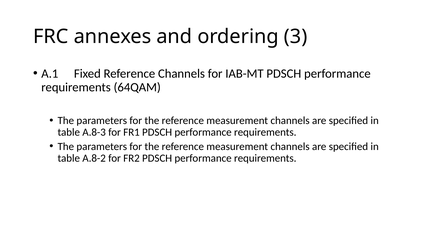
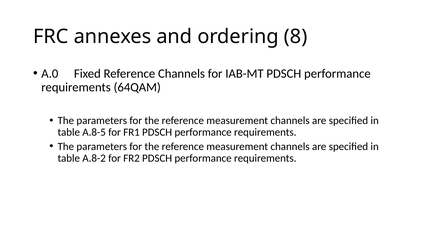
3: 3 -> 8 (296, 37)
A.1: A.1 -> A.0 (50, 74)
A.8-3: A.8-3 -> A.8-5 (94, 132)
